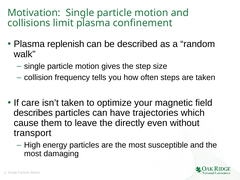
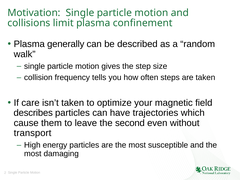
replenish: replenish -> generally (66, 44)
directly: directly -> second (130, 123)
